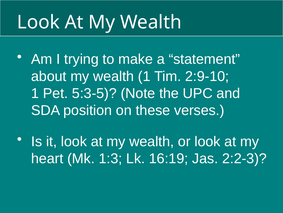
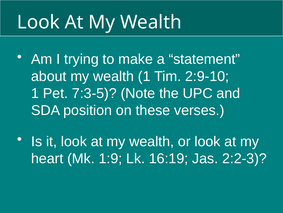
5:3-5: 5:3-5 -> 7:3-5 (94, 93)
1:3: 1:3 -> 1:9 (110, 158)
